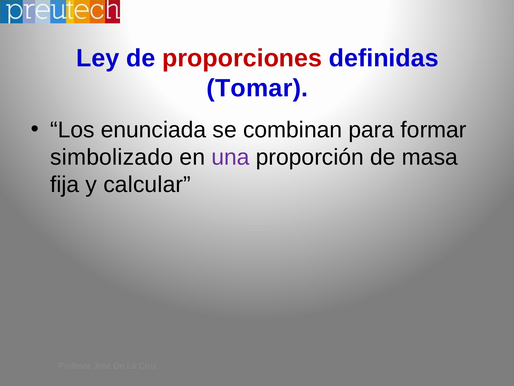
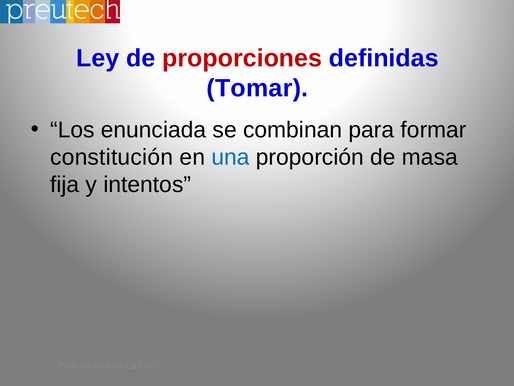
simbolizado: simbolizado -> constitución (112, 157)
una colour: purple -> blue (230, 157)
calcular: calcular -> intentos (147, 185)
